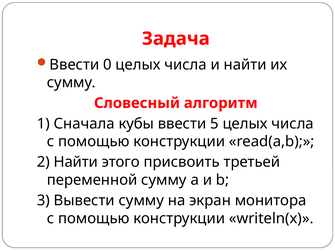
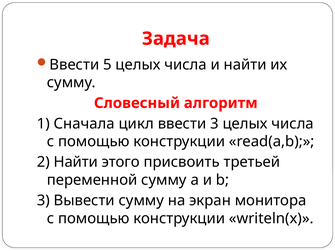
0: 0 -> 5 (107, 65)
кубы: кубы -> цикл (136, 124)
ввести 5: 5 -> 3 (214, 124)
